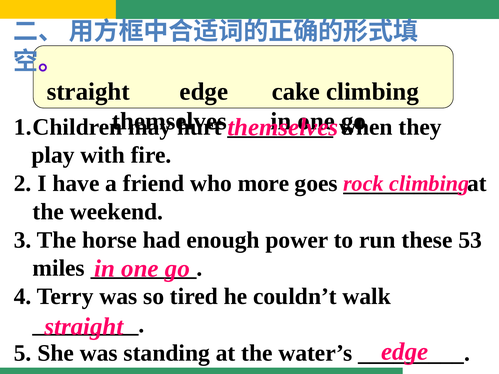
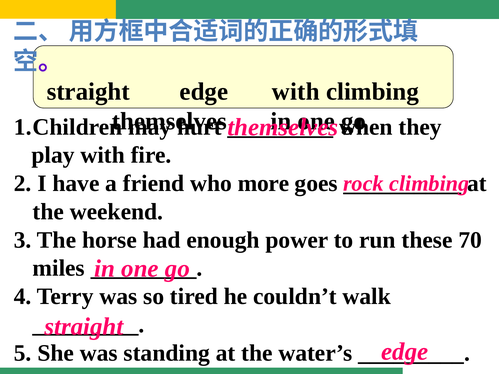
edge cake: cake -> with (296, 92)
53: 53 -> 70 (470, 240)
